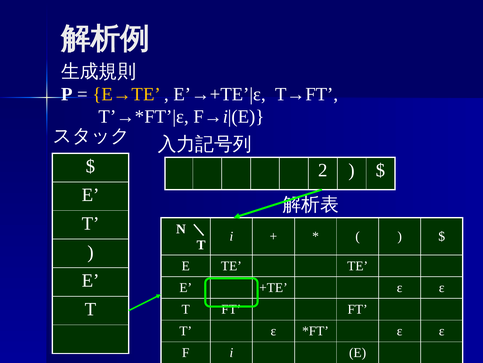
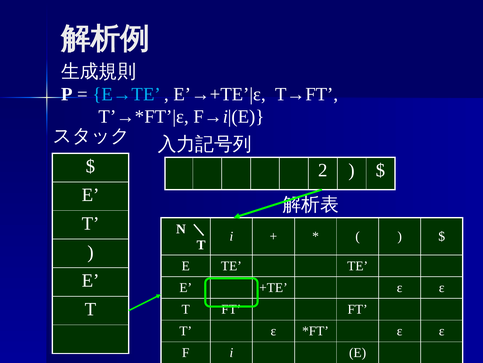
E→TE colour: yellow -> light blue (127, 94)
